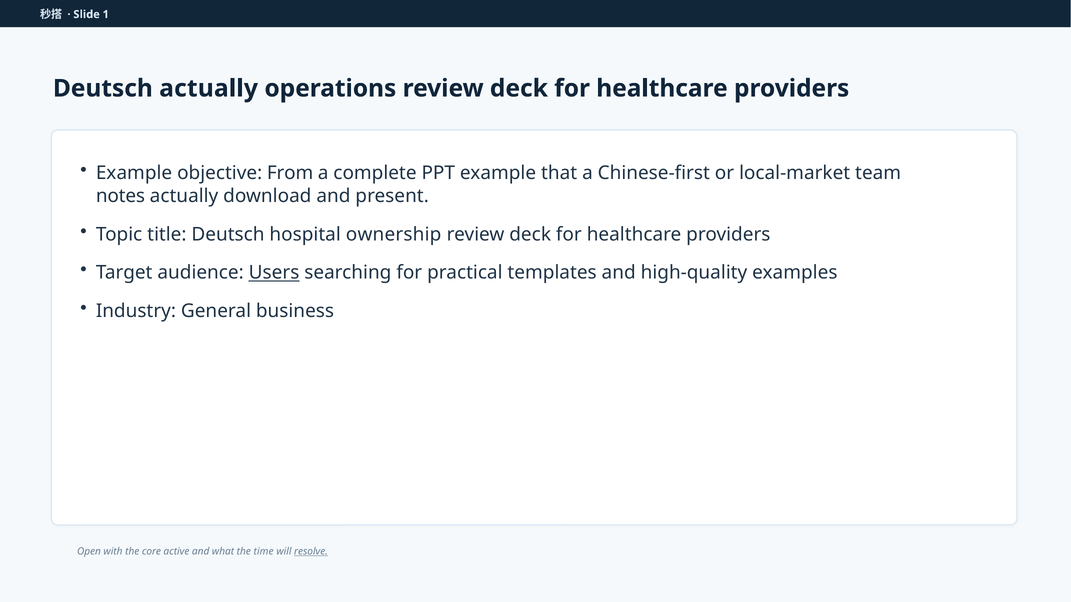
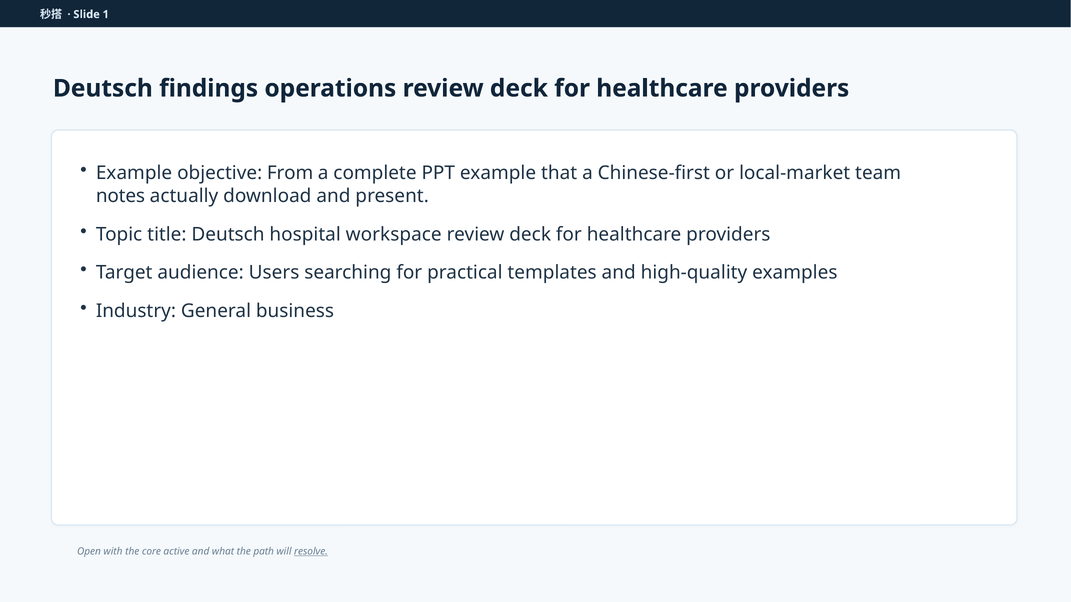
Deutsch actually: actually -> findings (209, 88)
ownership: ownership -> workspace (394, 234)
Users underline: present -> none (274, 273)
time: time -> path (264, 552)
